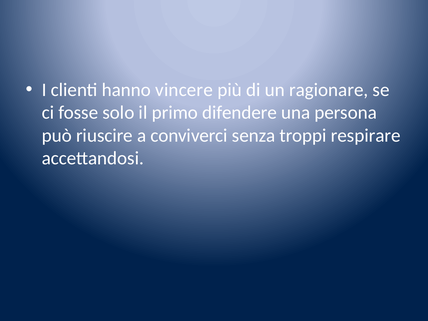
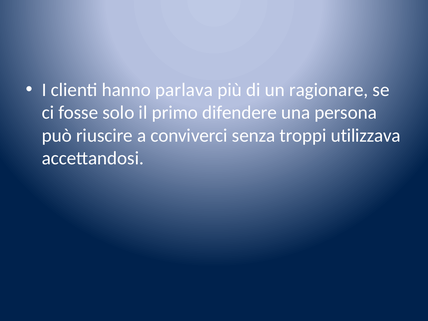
vincere: vincere -> parlava (184, 90)
respirare: respirare -> utilizzava (366, 135)
